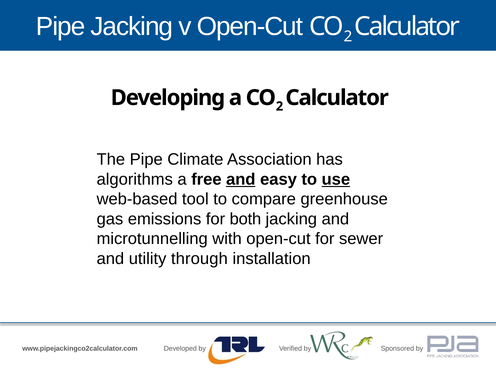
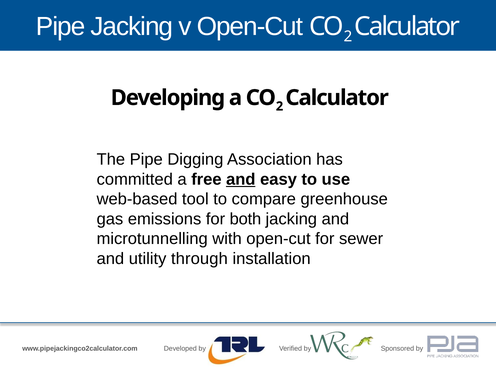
Climate: Climate -> Digging (195, 159)
algorithms: algorithms -> committed (135, 179)
use underline: present -> none (336, 179)
